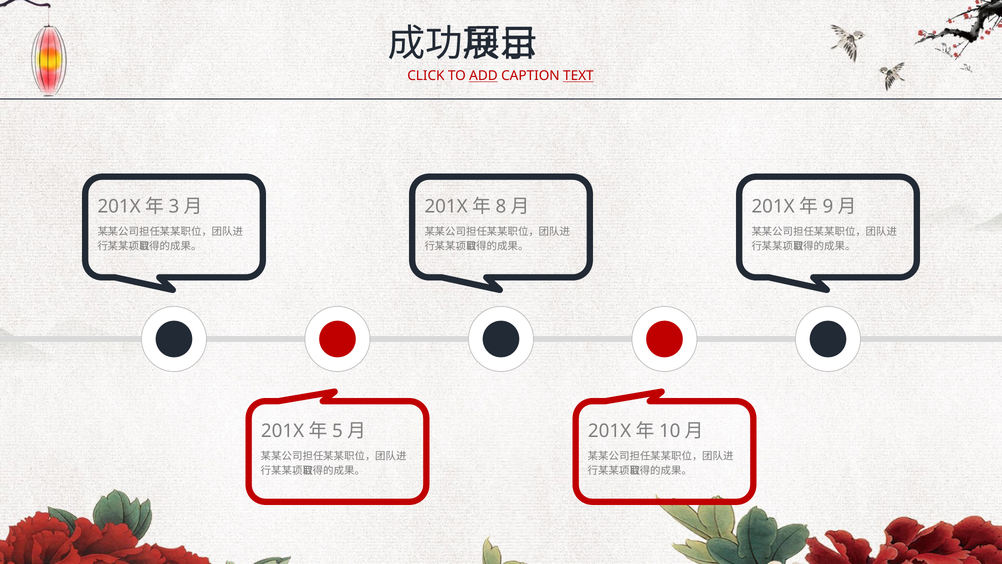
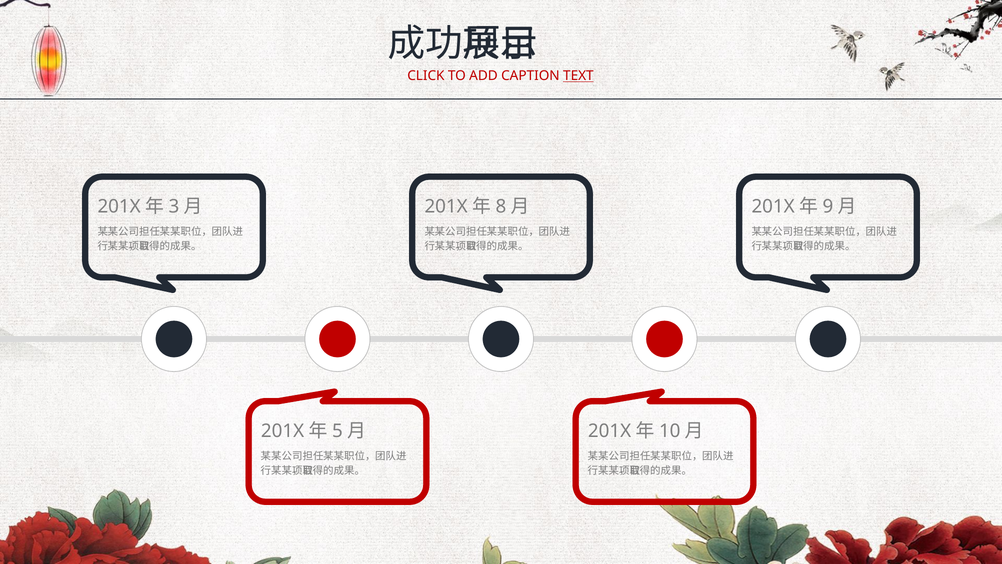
ADD underline: present -> none (483, 76)
